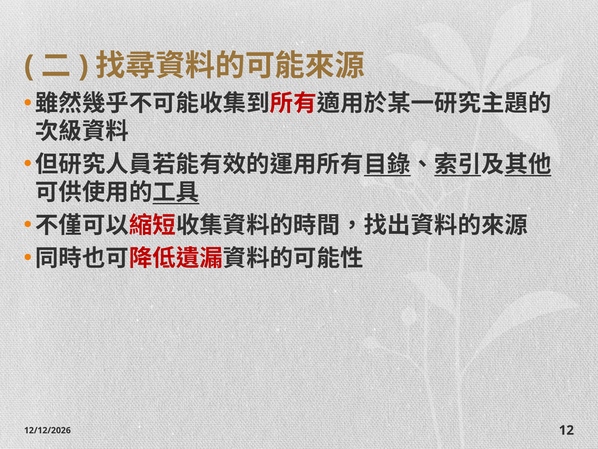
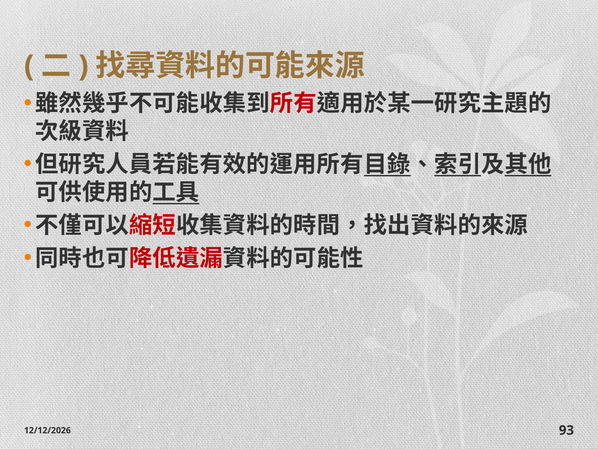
12: 12 -> 93 (566, 430)
